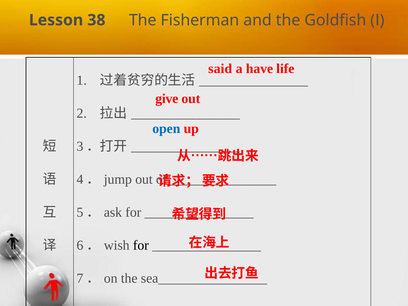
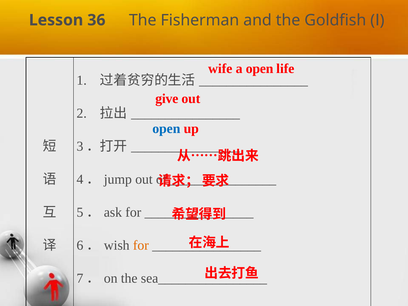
38: 38 -> 36 (96, 20)
said: said -> wife (220, 69)
a have: have -> open (260, 69)
for colour: black -> orange (141, 245)
